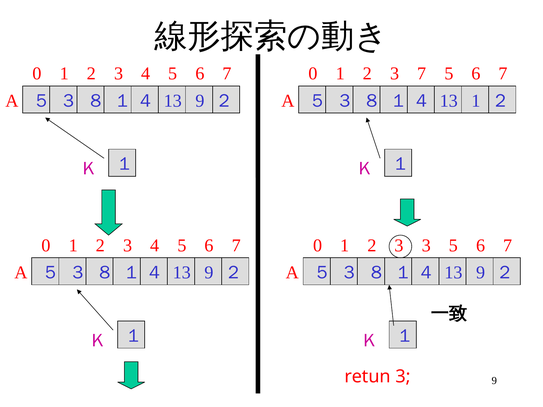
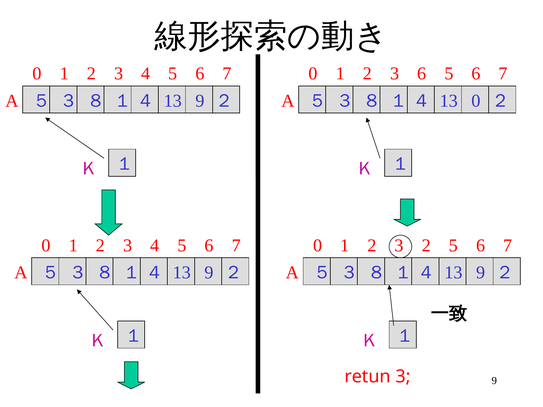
3 7: 7 -> 6 (422, 74)
13 1: 1 -> 0 (476, 101)
3 3: 3 -> 2 (426, 246)
